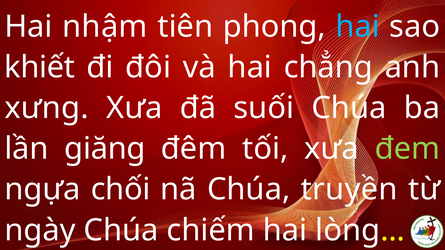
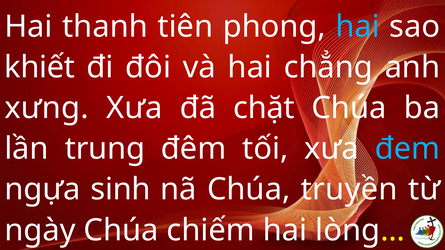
nhậm: nhậm -> thanh (105, 27)
suối: suối -> chặt (264, 108)
giăng: giăng -> trung (105, 149)
đem colour: light green -> light blue (407, 149)
chối: chối -> sinh (121, 190)
